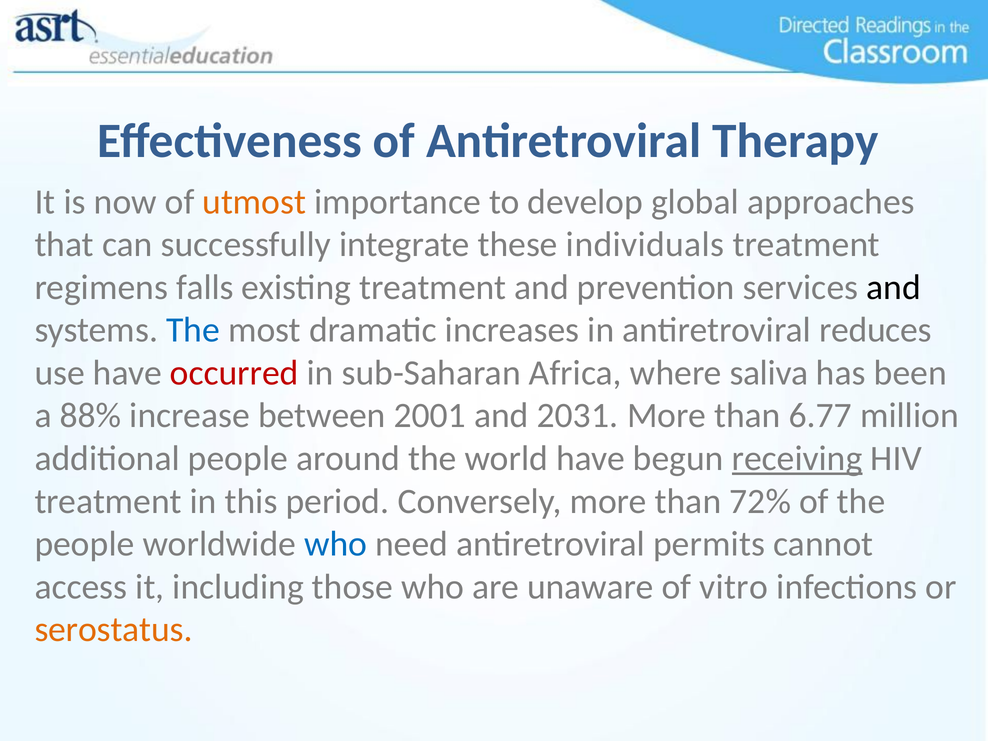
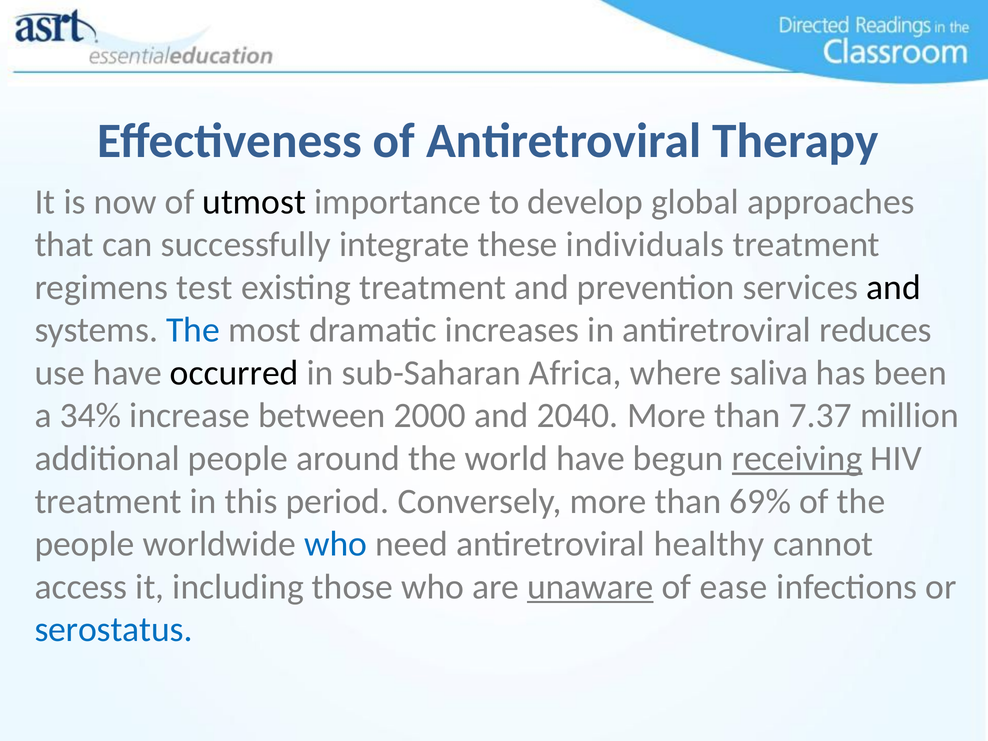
utmost colour: orange -> black (254, 202)
falls: falls -> test (204, 287)
occurred colour: red -> black (234, 373)
88%: 88% -> 34% (90, 416)
2001: 2001 -> 2000 (430, 416)
2031: 2031 -> 2040 (577, 416)
6.77: 6.77 -> 7.37 (820, 416)
72%: 72% -> 69% (760, 501)
permits: permits -> healthy (709, 544)
unaware underline: none -> present (590, 587)
vitro: vitro -> ease (734, 587)
serostatus colour: orange -> blue (114, 630)
